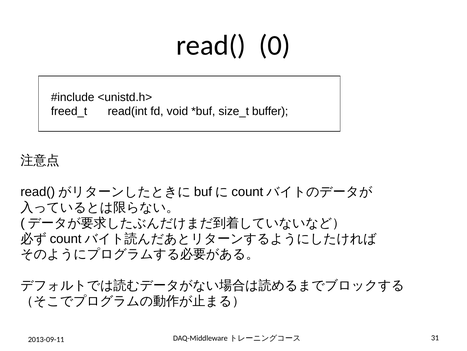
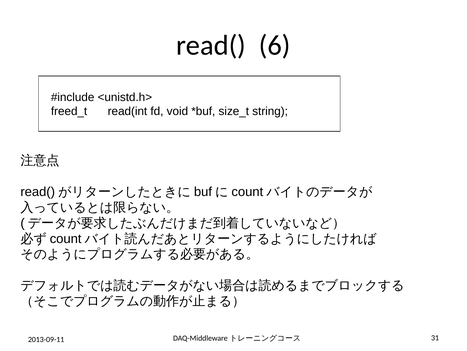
0: 0 -> 6 (275, 45)
buffer: buffer -> string (270, 111)
